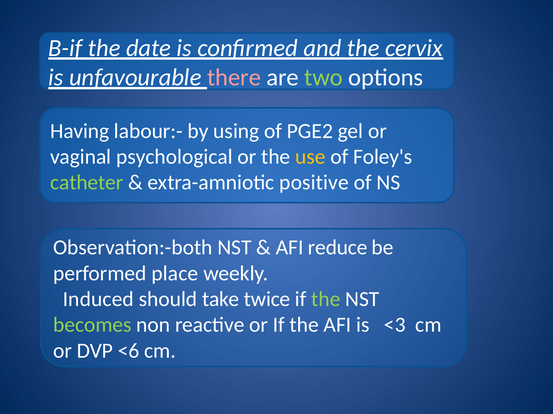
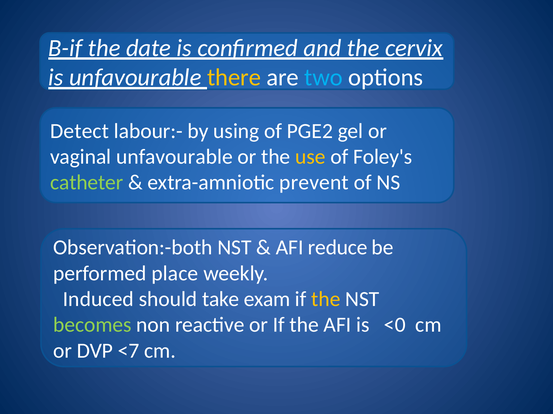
there colour: pink -> yellow (234, 78)
two colour: light green -> light blue (324, 78)
Having: Having -> Detect (80, 131)
vaginal psychological: psychological -> unfavourable (174, 157)
positive: positive -> prevent (314, 183)
twice: twice -> exam (267, 300)
the colour: light green -> yellow (326, 300)
<3: <3 -> <0 (395, 325)
<6: <6 -> <7 (129, 351)
